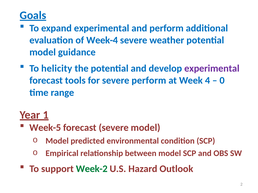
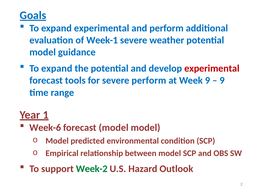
Week-4: Week-4 -> Week-1 (102, 40)
helicity: helicity -> expand (57, 69)
experimental colour: purple -> red (212, 69)
Week 4: 4 -> 9 (208, 81)
0: 0 -> 9 (222, 81)
Week-5: Week-5 -> Week-6 (45, 128)
forecast severe: severe -> model (114, 128)
